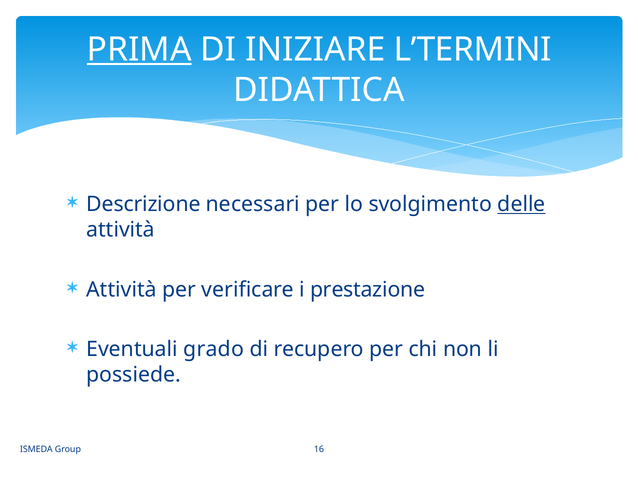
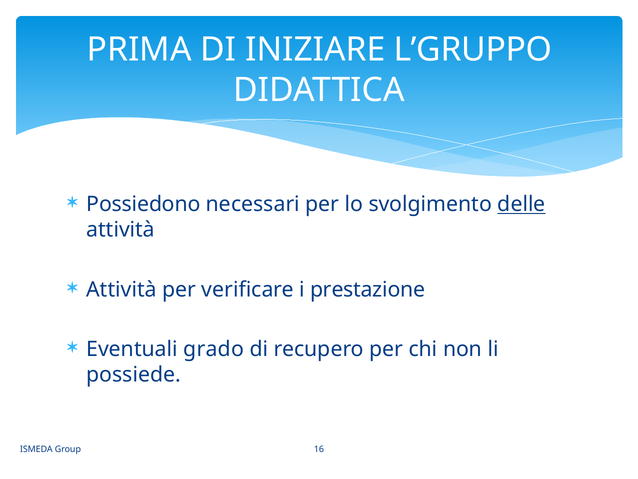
PRIMA underline: present -> none (139, 49)
L’TERMINI: L’TERMINI -> L’GRUPPO (473, 49)
Descrizione: Descrizione -> Possiedono (143, 204)
